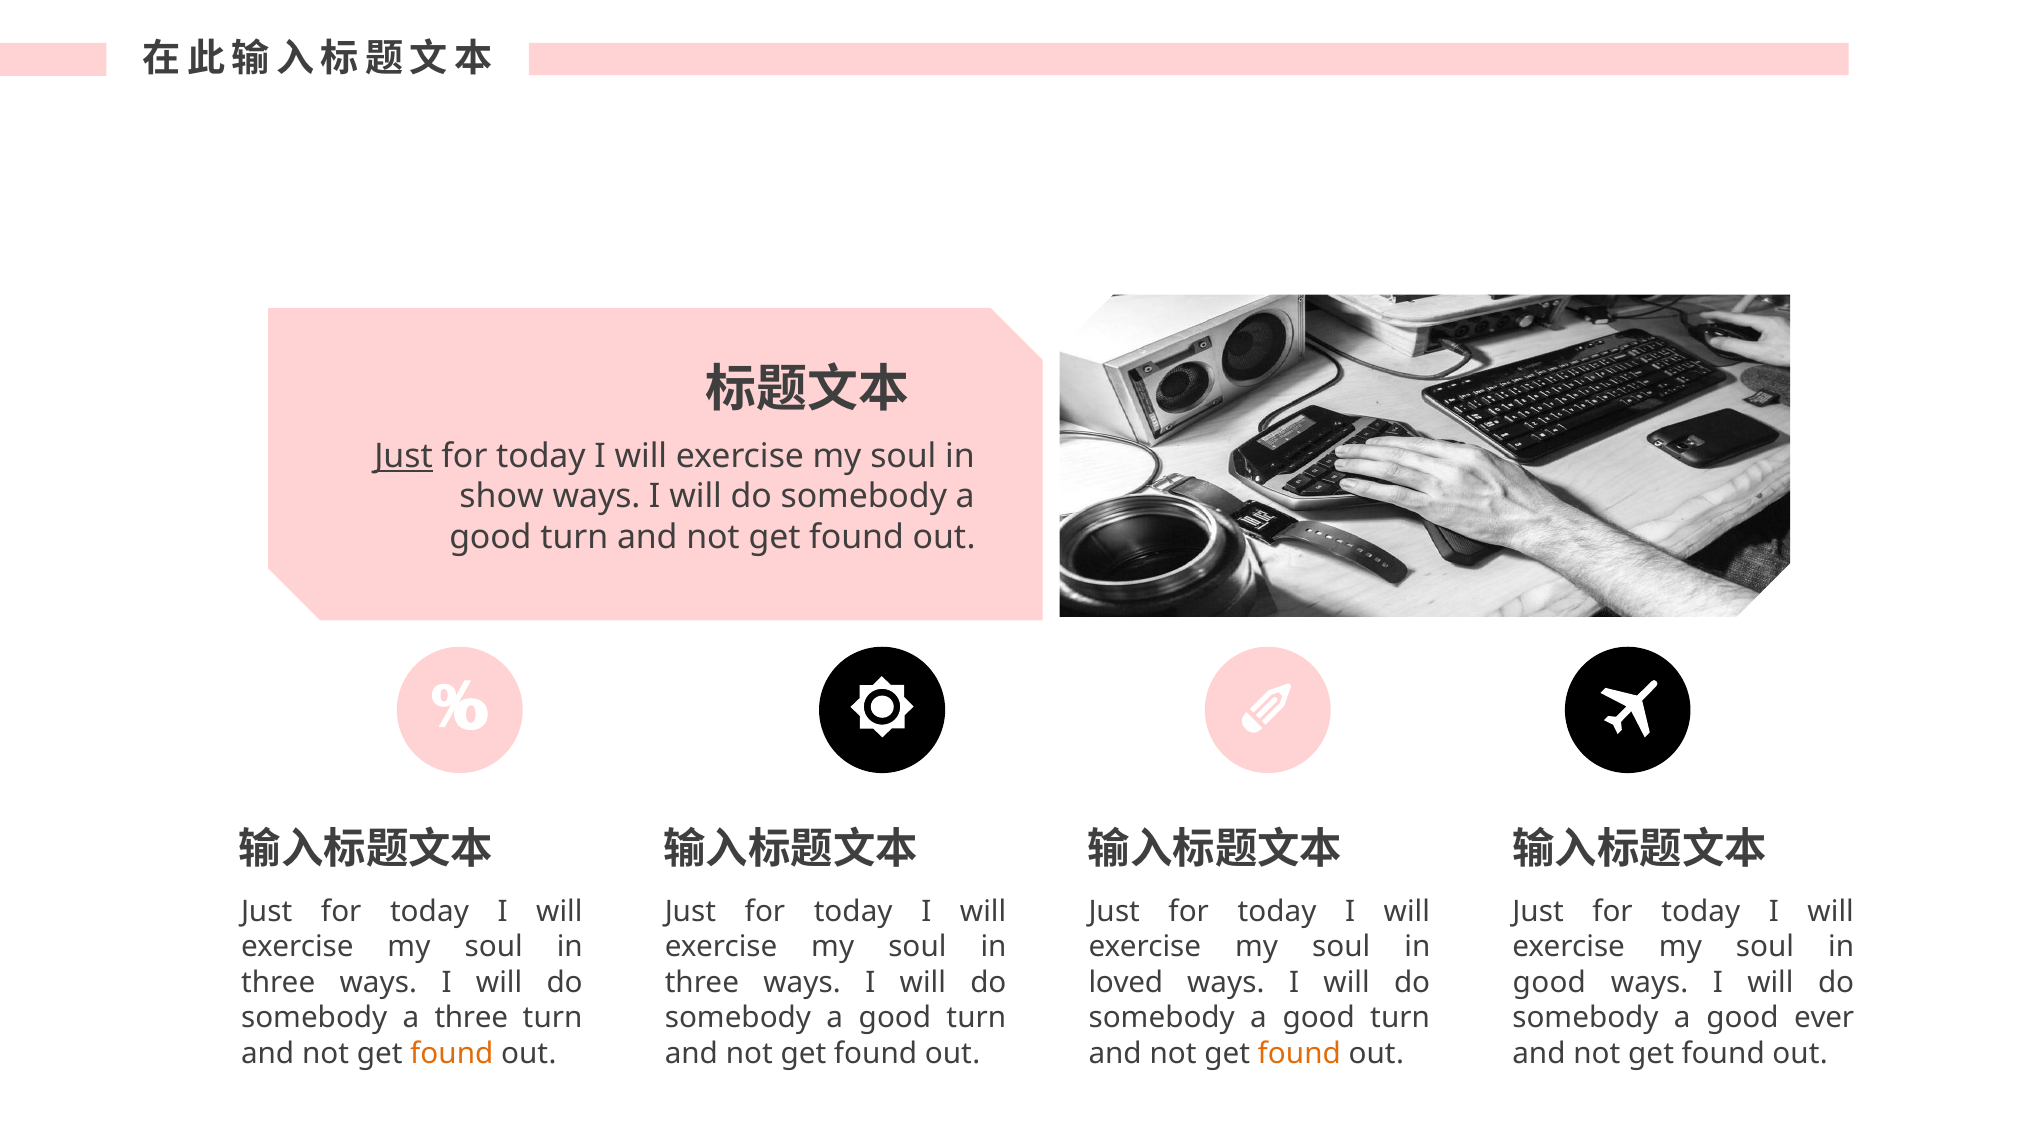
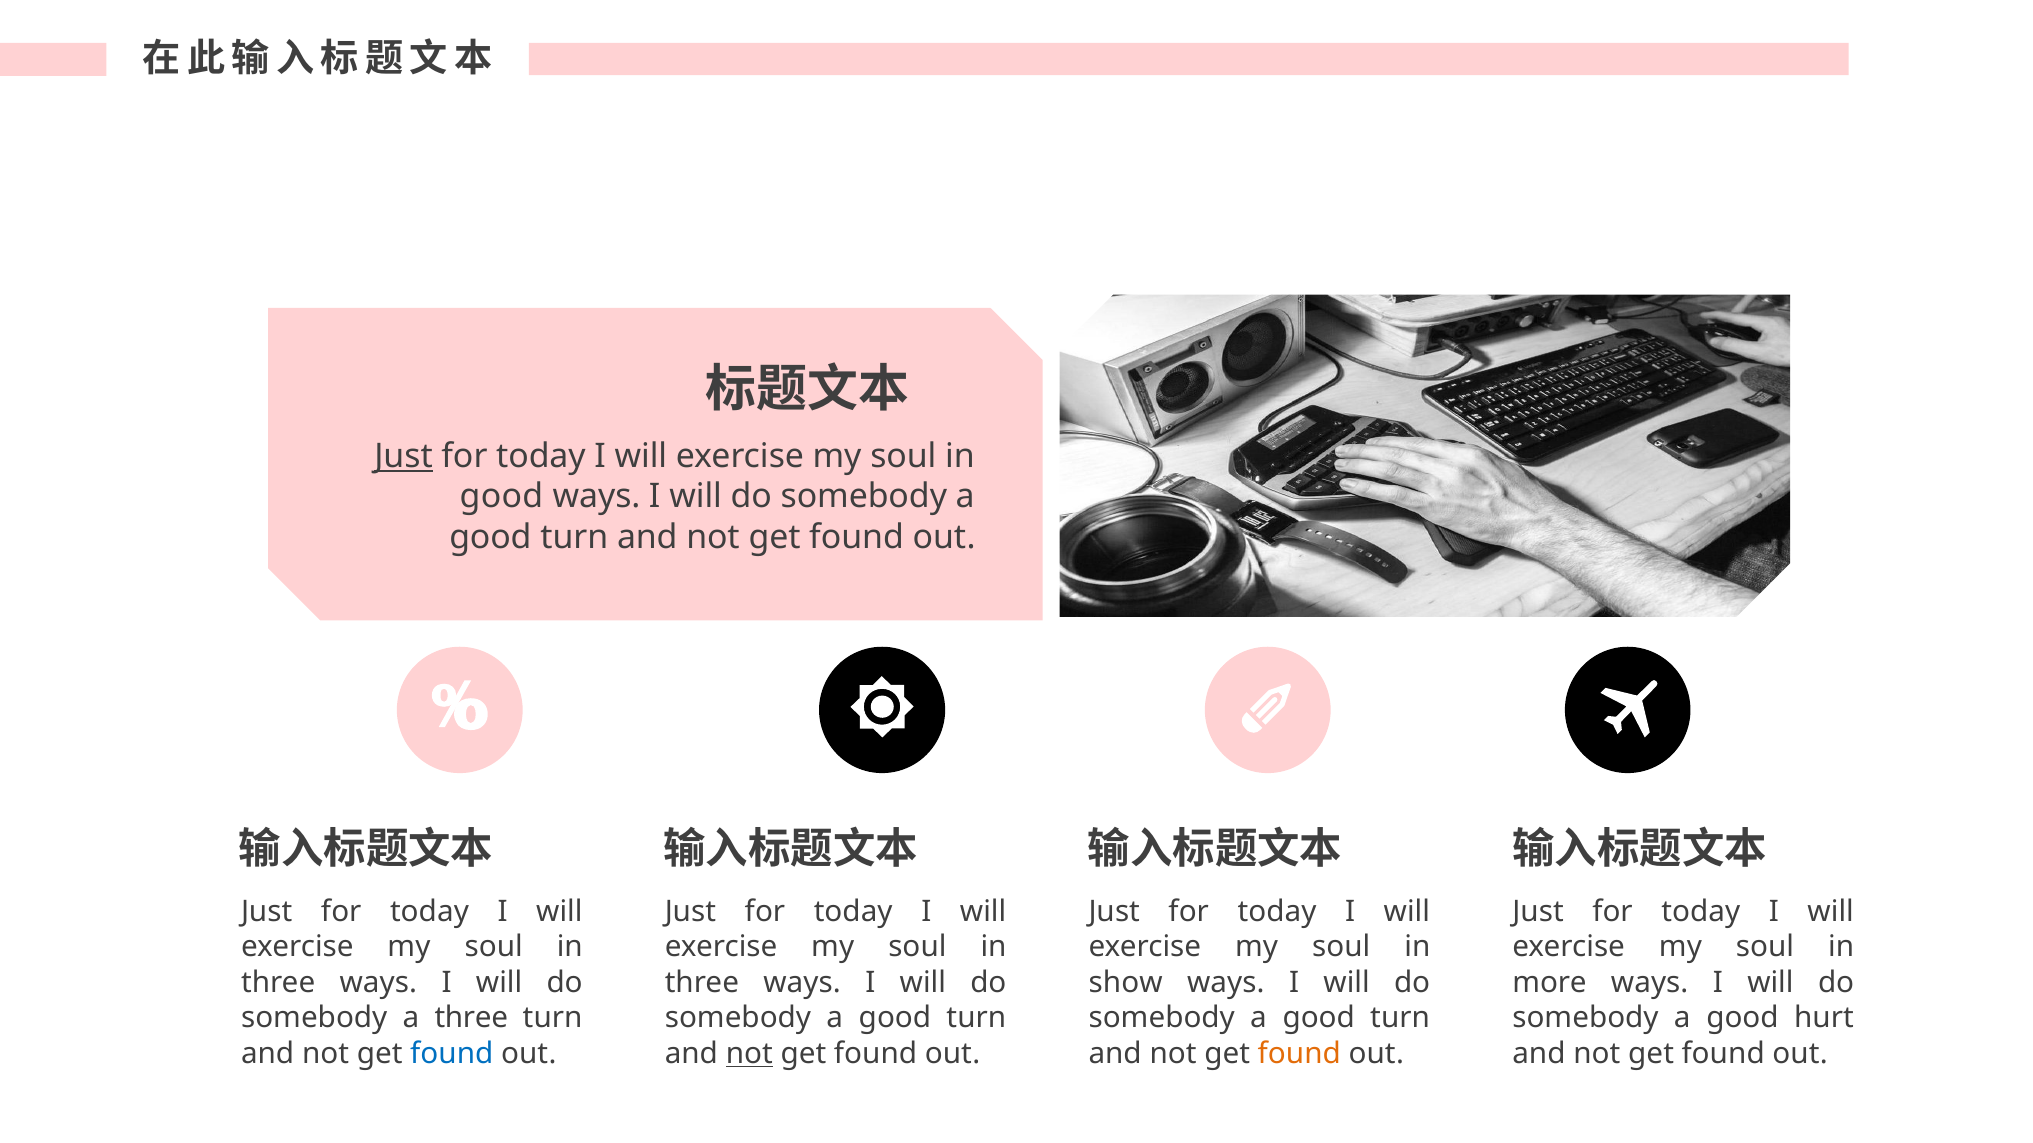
show: show -> good (501, 497)
loved: loved -> show (1126, 983)
good: good -> more (1550, 983)
ever: ever -> hurt (1824, 1019)
found colour: orange -> blue (452, 1054)
not underline: none -> present (749, 1054)
